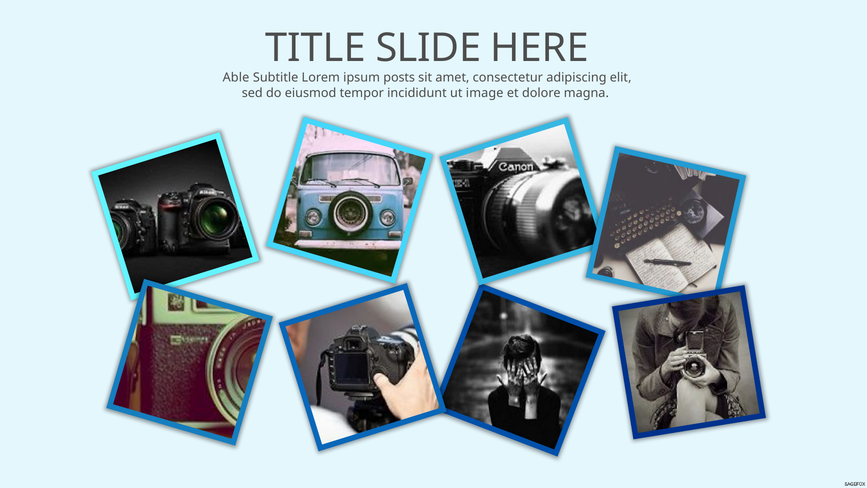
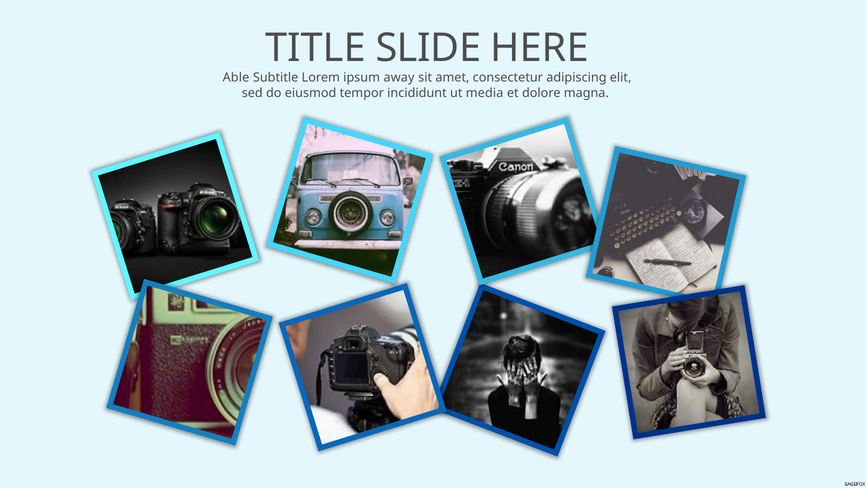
posts: posts -> away (399, 78)
image: image -> media (485, 93)
